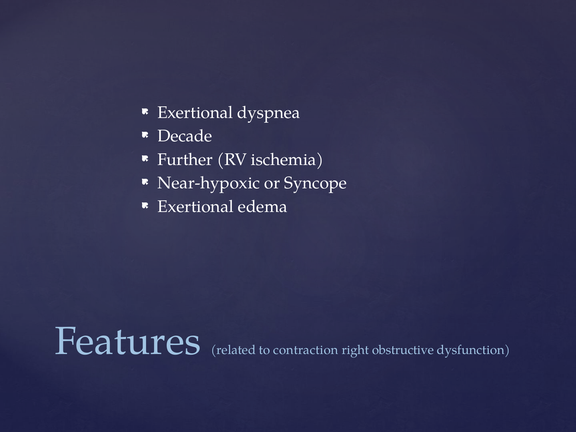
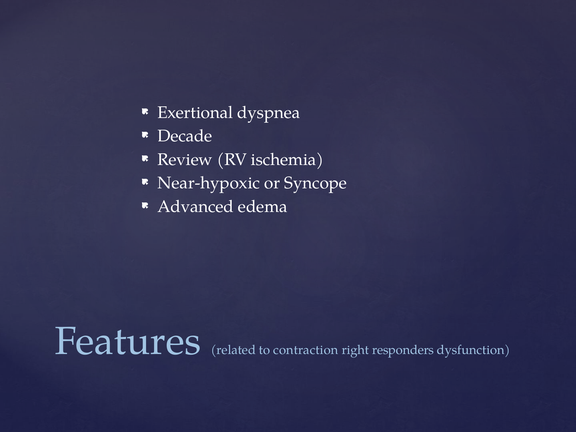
Further: Further -> Review (185, 160)
Exertional: Exertional -> Advanced (196, 207)
obstructive: obstructive -> responders (403, 350)
